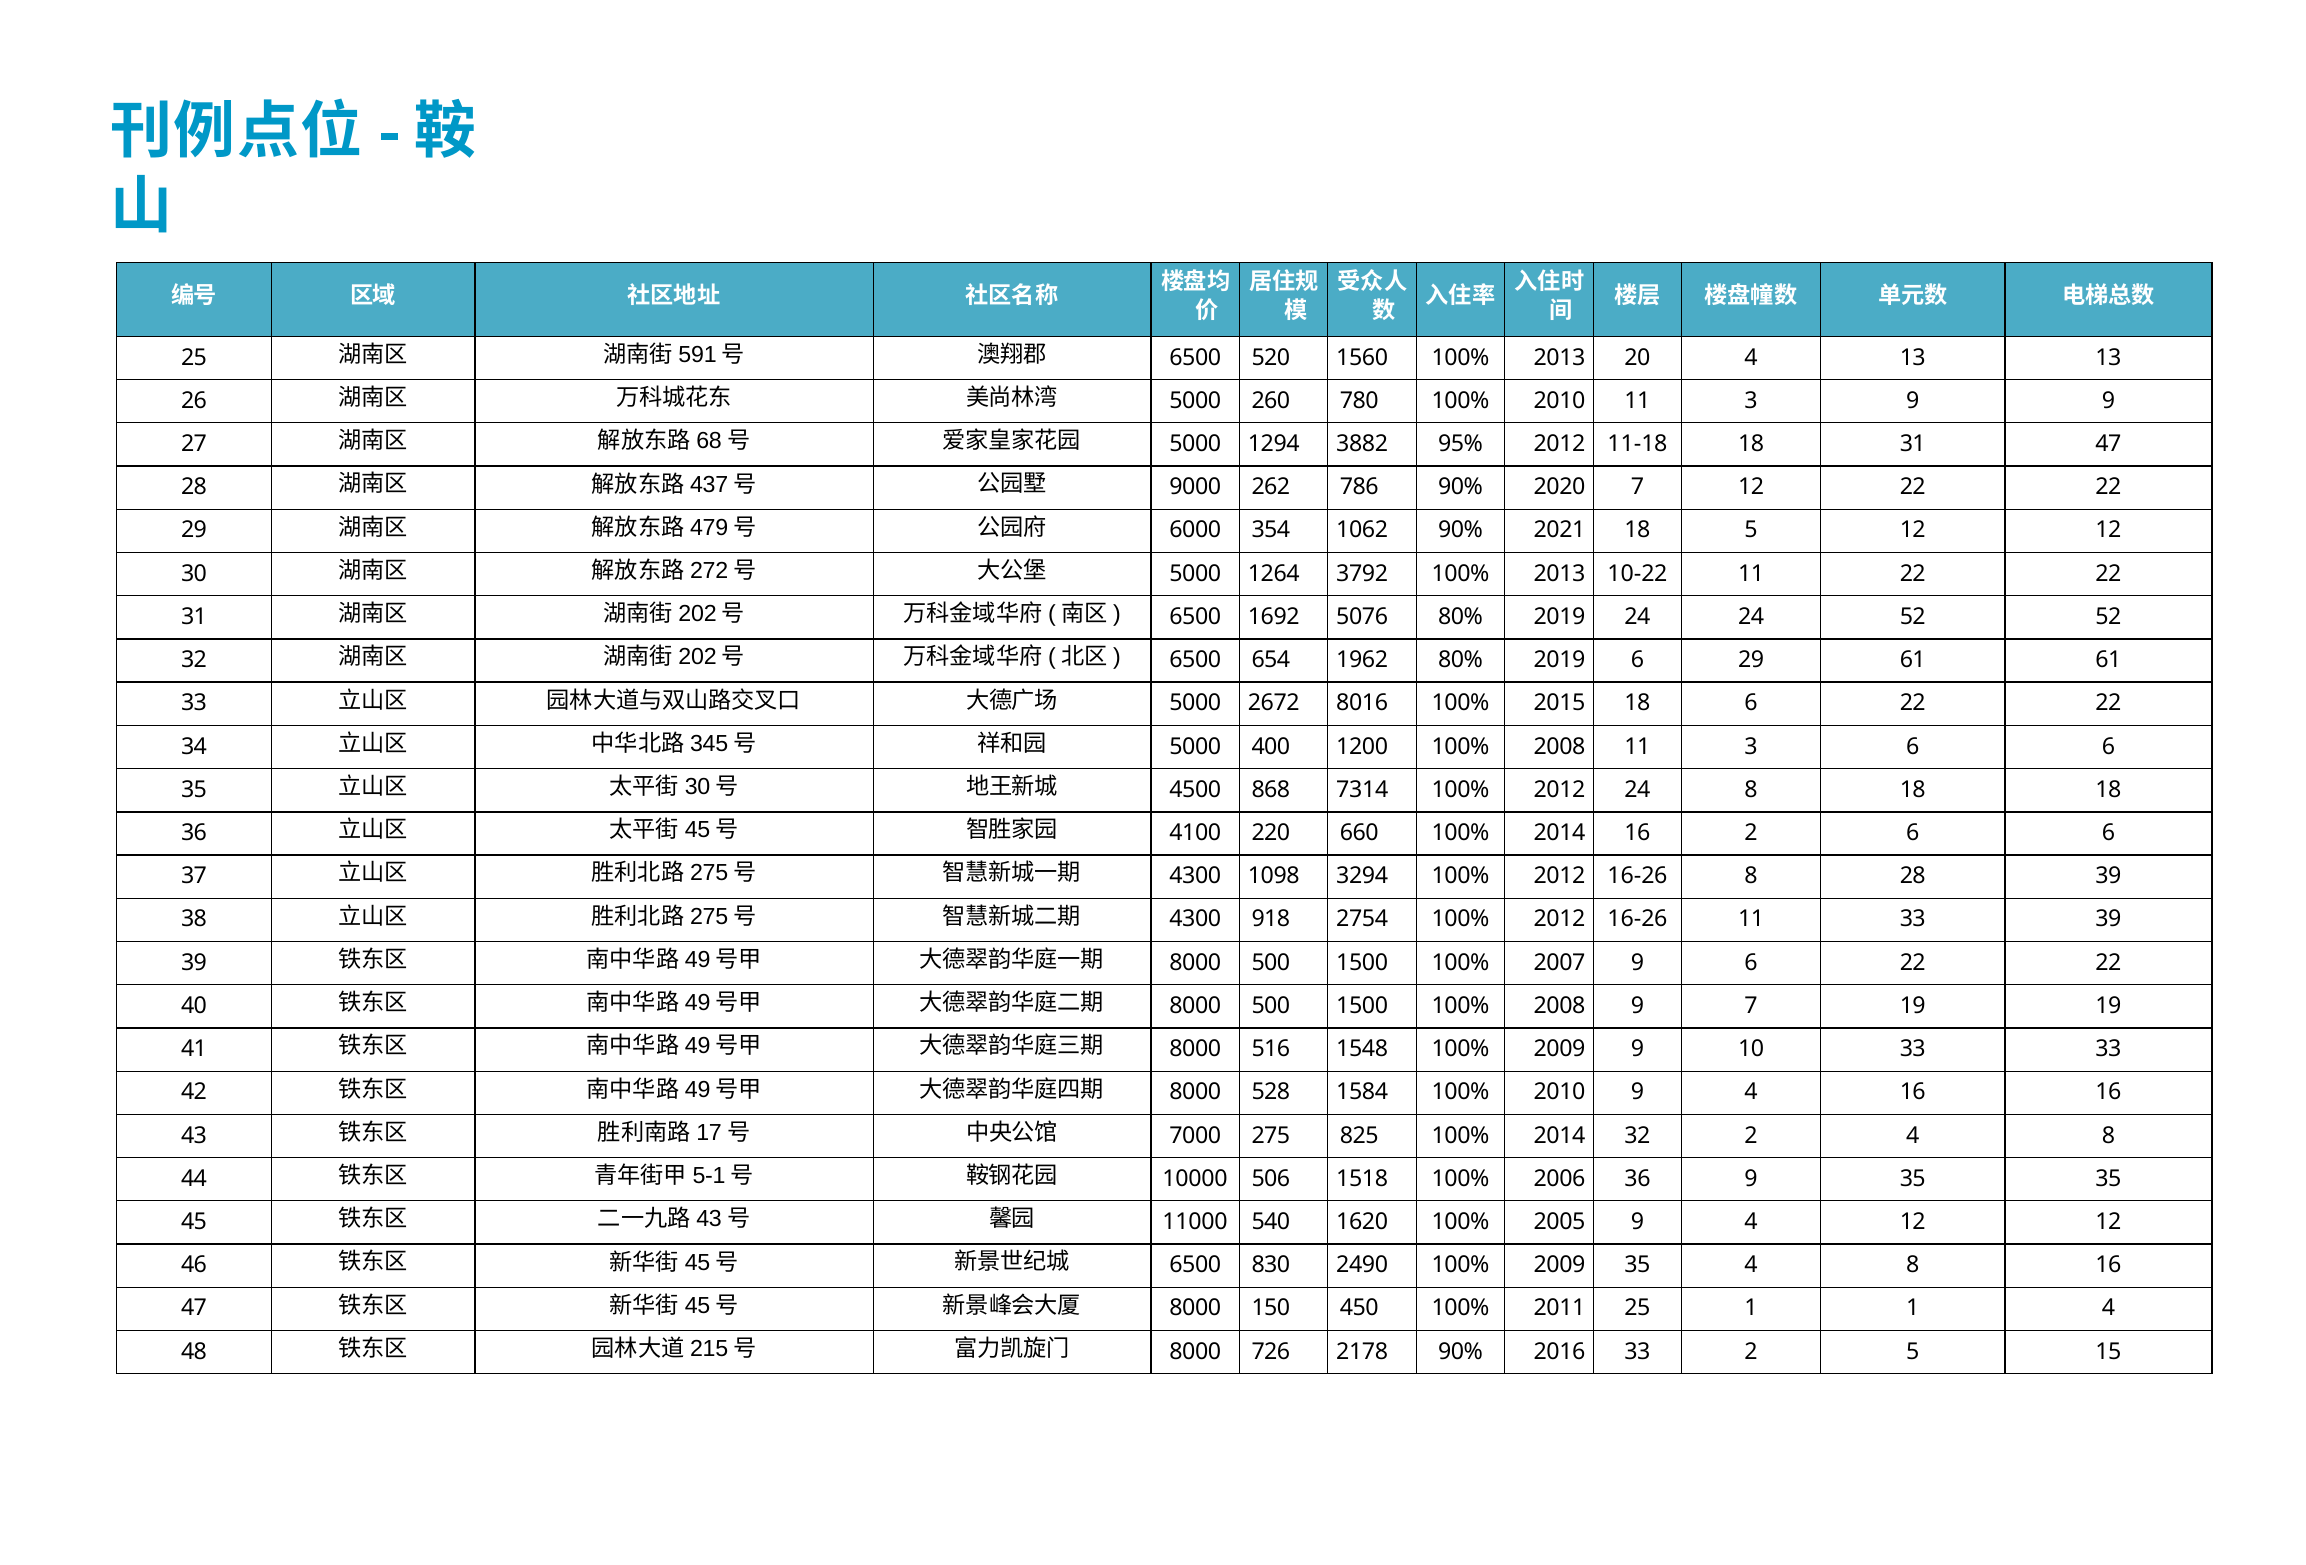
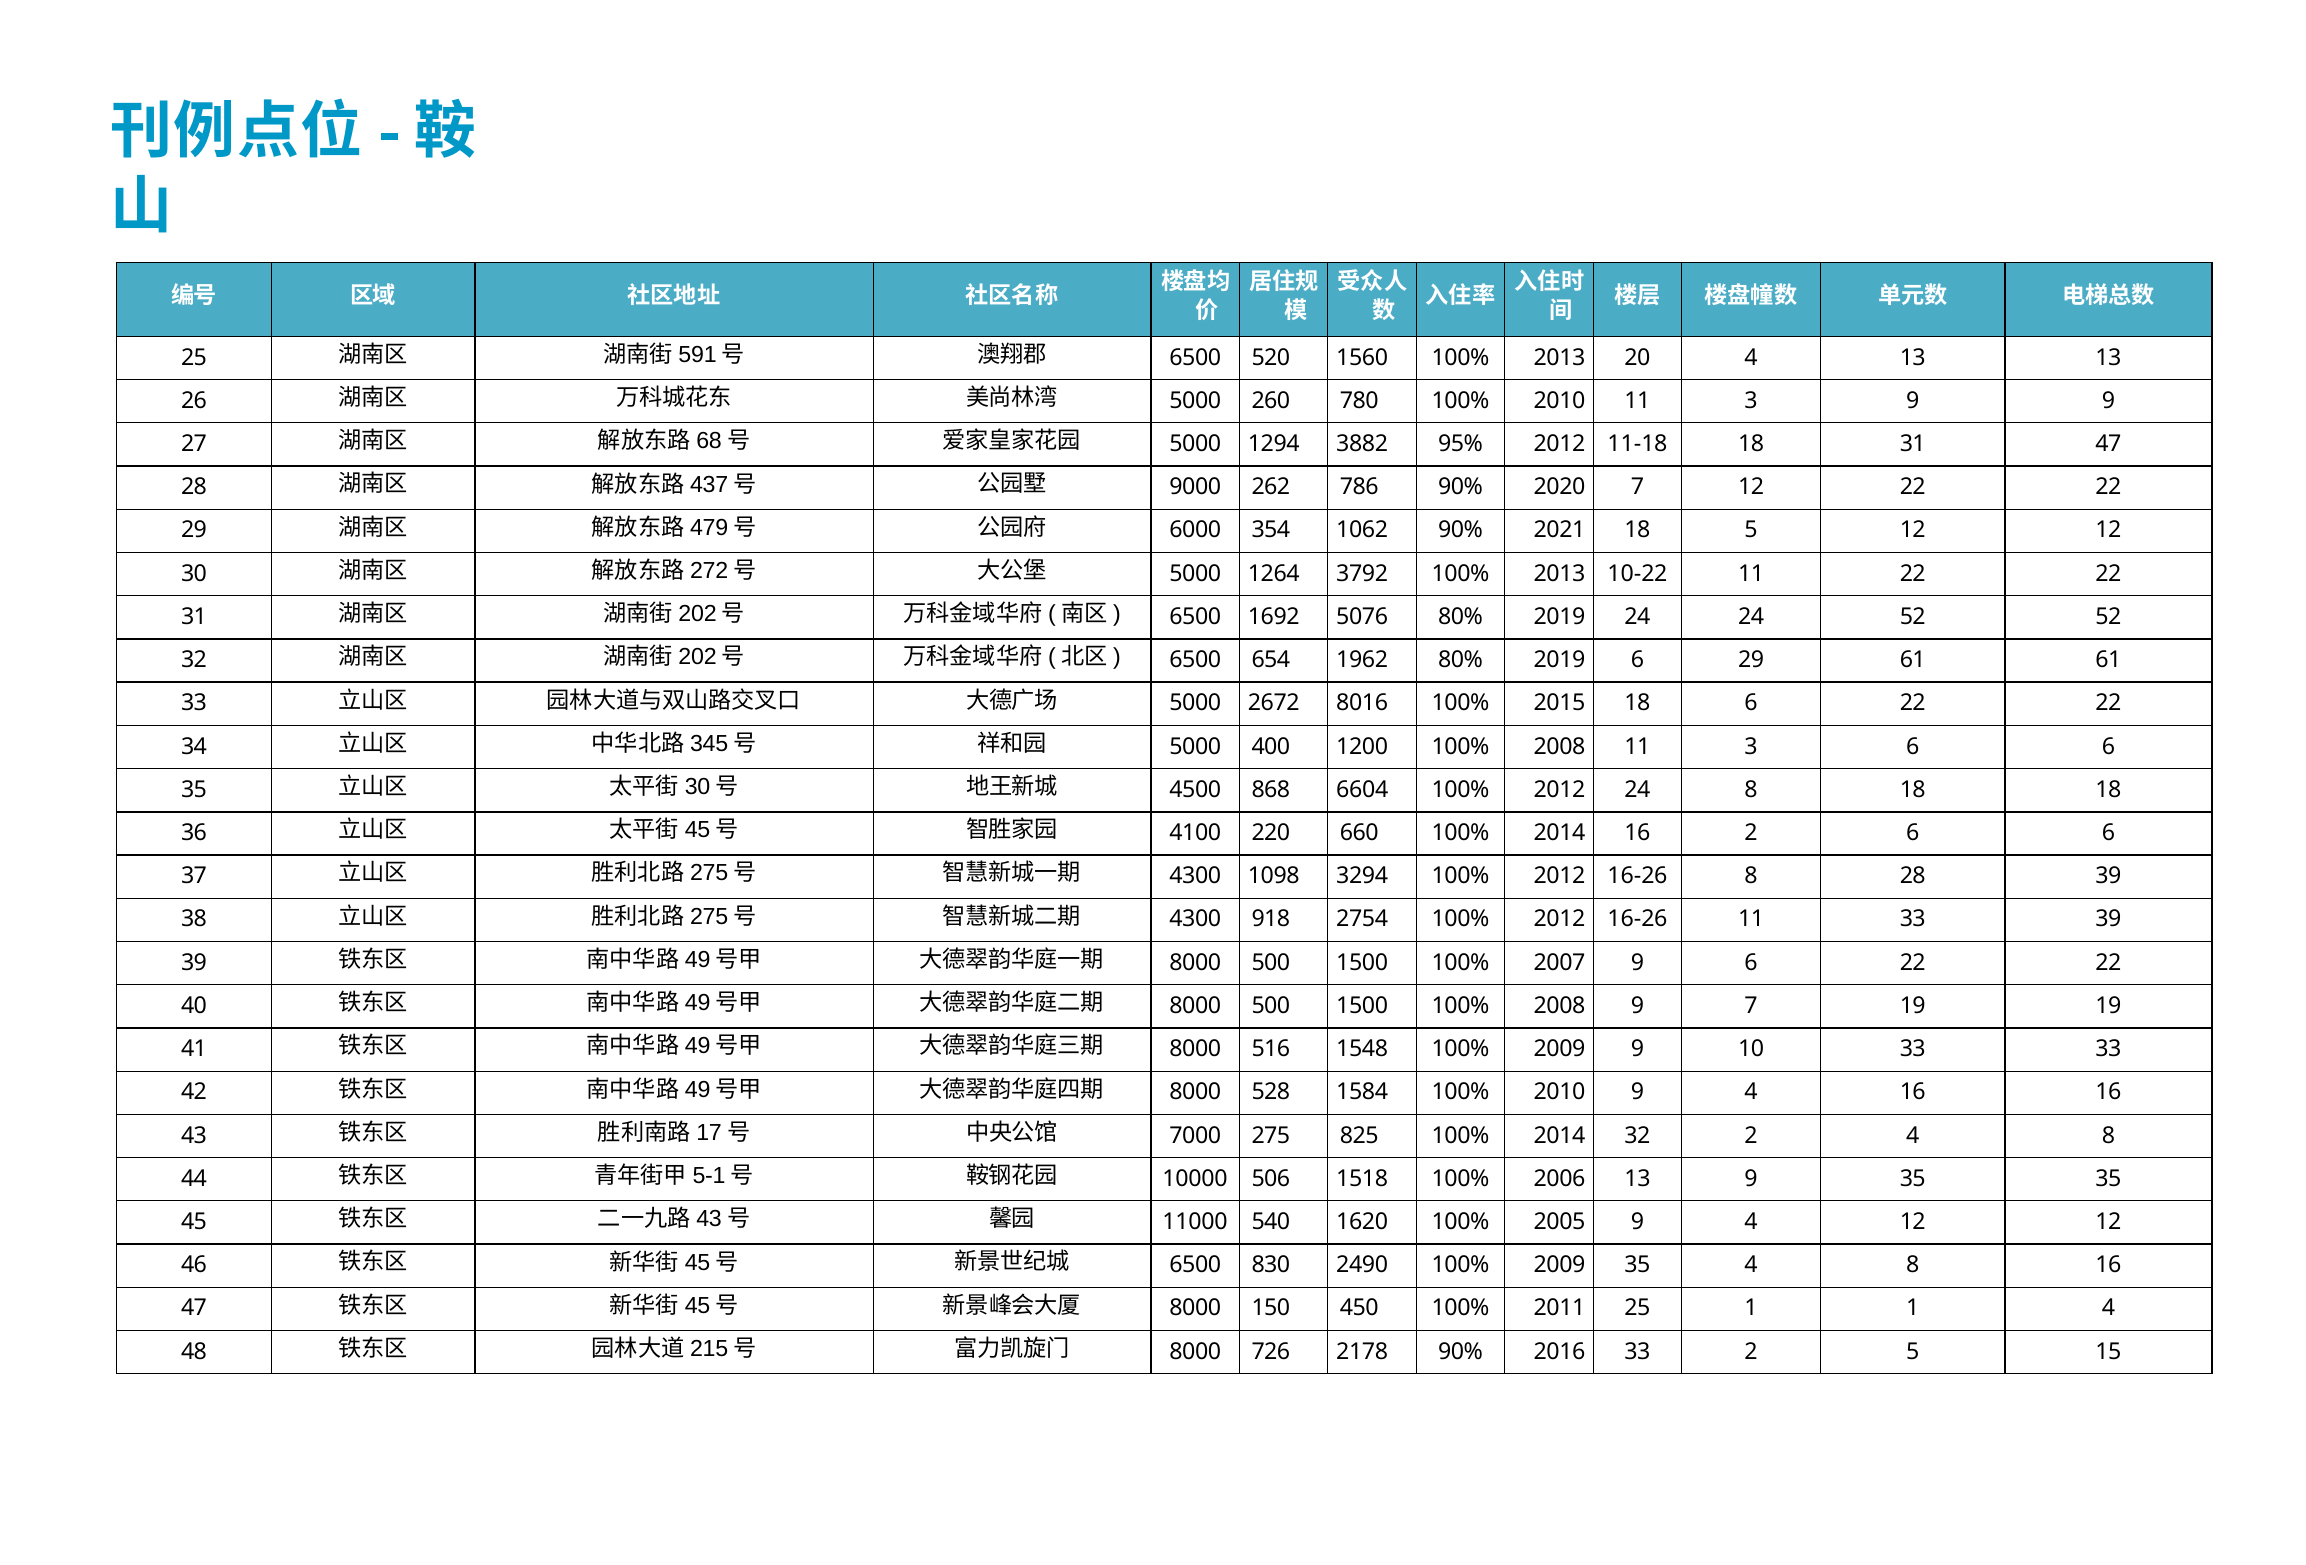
7314: 7314 -> 6604 (1362, 790)
2006 36: 36 -> 13 (1637, 1179)
